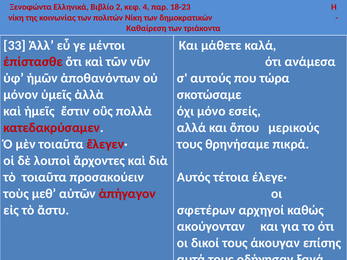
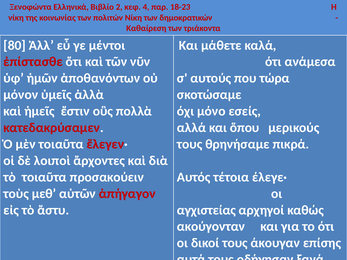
33: 33 -> 80 (15, 45)
σφετέρων: σφετέρων -> αγχιστείας (206, 210)
